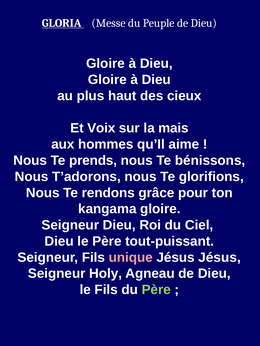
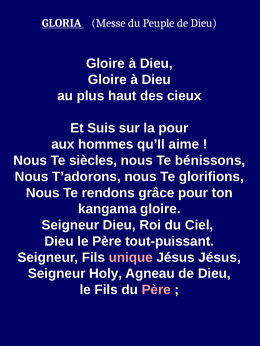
Voix: Voix -> Suis (101, 128)
la mais: mais -> pour (173, 128)
prends: prends -> siècles (93, 161)
Père colour: light green -> pink (156, 290)
